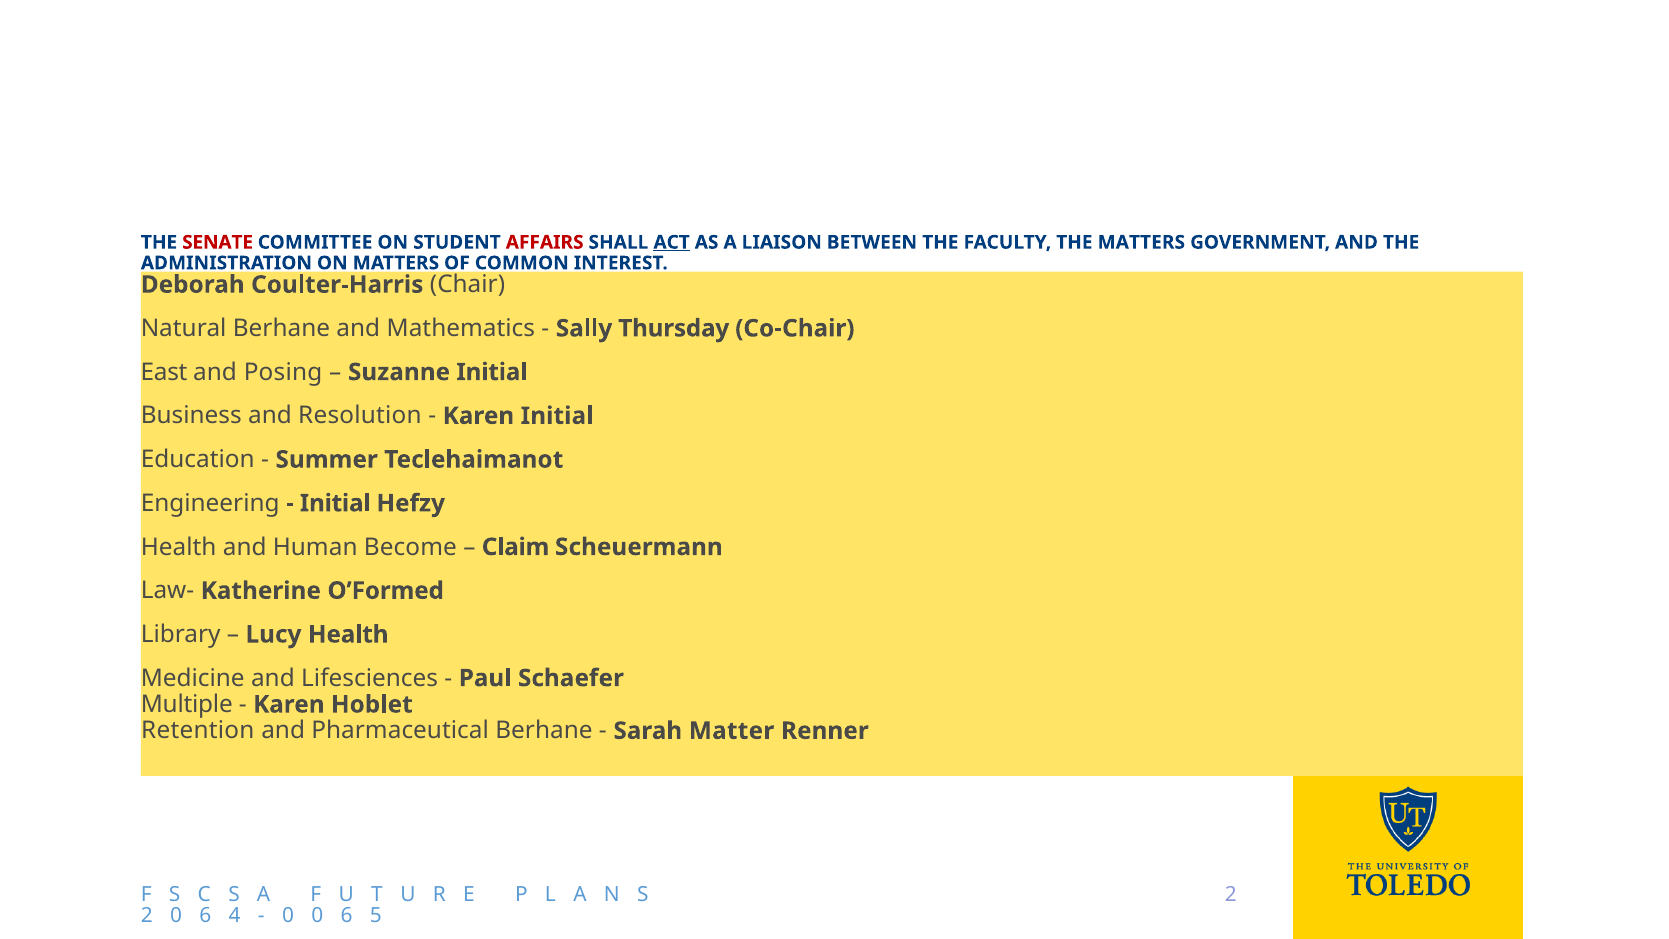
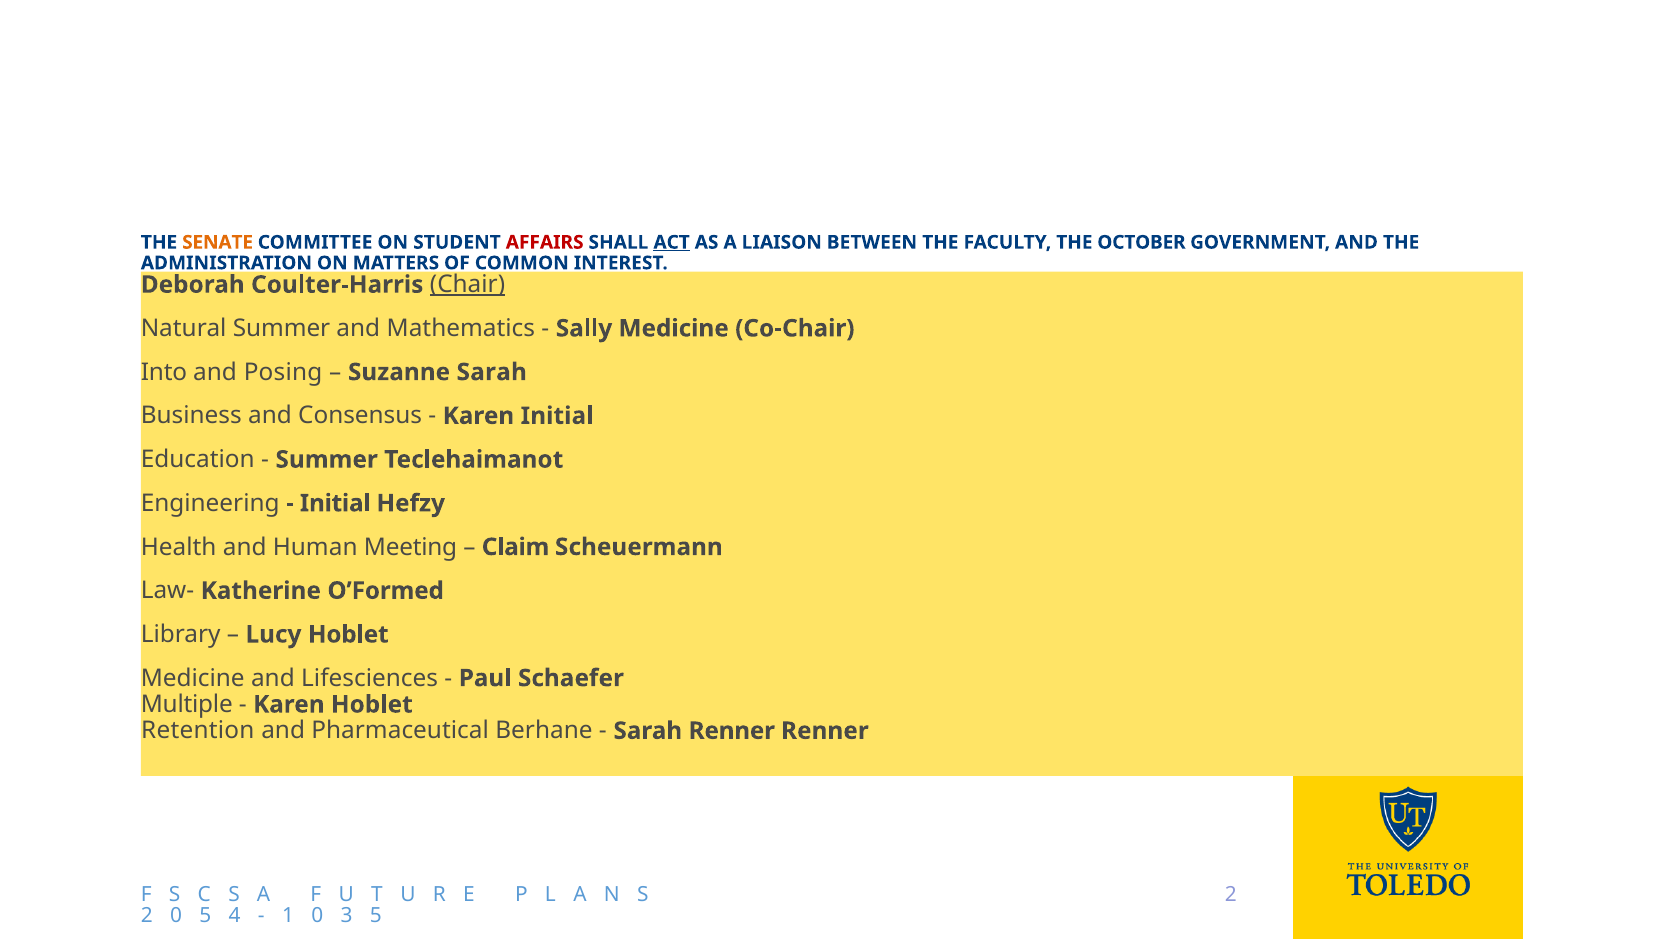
SENATE colour: red -> orange (218, 242)
THE MATTERS: MATTERS -> OCTOBER (1141, 242)
Chair underline: none -> present (468, 285)
Natural Berhane: Berhane -> Summer (282, 328)
Sally Thursday: Thursday -> Medicine (674, 328)
East: East -> Into (164, 372)
Suzanne Initial: Initial -> Sarah (492, 372)
Resolution: Resolution -> Consensus (360, 416)
Become: Become -> Meeting (411, 547)
Lucy Health: Health -> Hoblet (348, 634)
Sarah Matter: Matter -> Renner (732, 731)
6: 6 -> 5 (205, 916)
0: 0 -> 1 (288, 916)
6: 6 -> 3 (347, 916)
